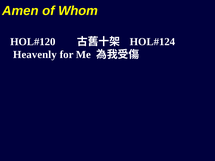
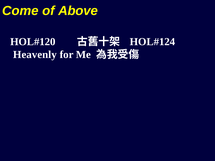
Amen: Amen -> Come (20, 11)
Whom: Whom -> Above (78, 11)
